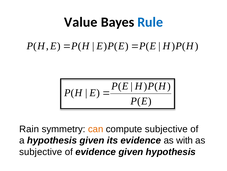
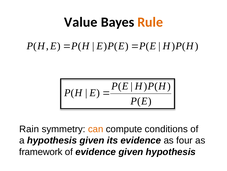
Rule colour: blue -> orange (150, 22)
compute subjective: subjective -> conditions (166, 129)
with: with -> four (184, 140)
subjective: subjective -> framework (41, 151)
